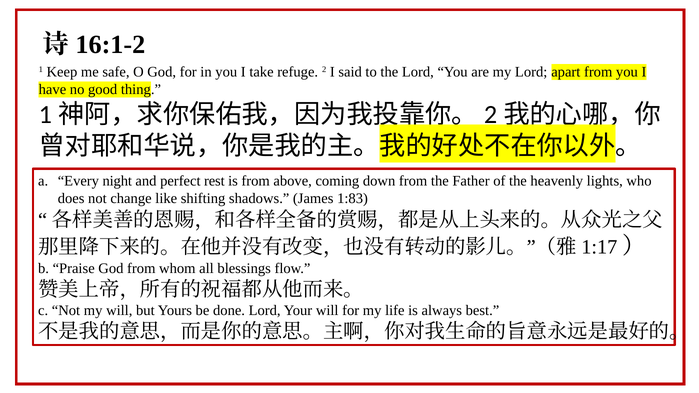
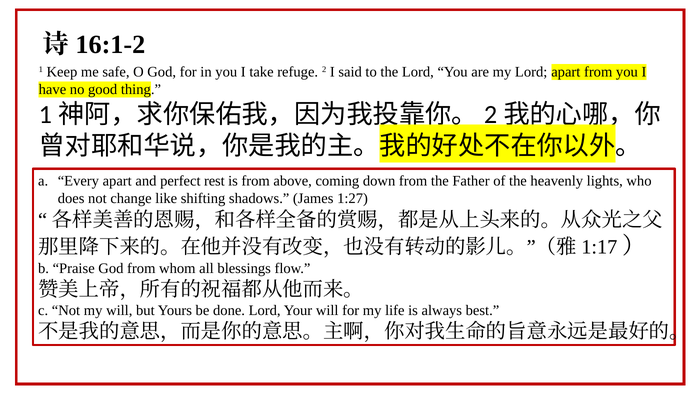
Every night: night -> apart (117, 181)
1:83: 1:83 -> 1:27 (353, 199)
